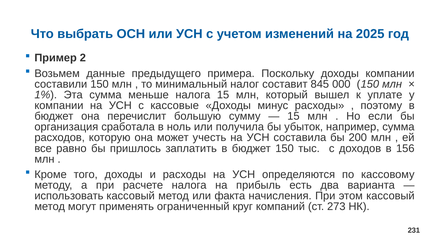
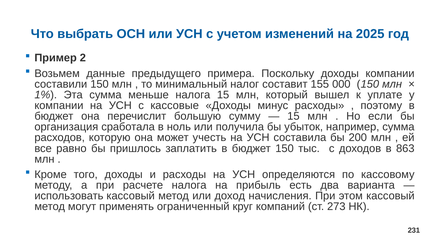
845: 845 -> 155 (320, 84)
156: 156 -> 863 (405, 148)
факта: факта -> доход (230, 196)
